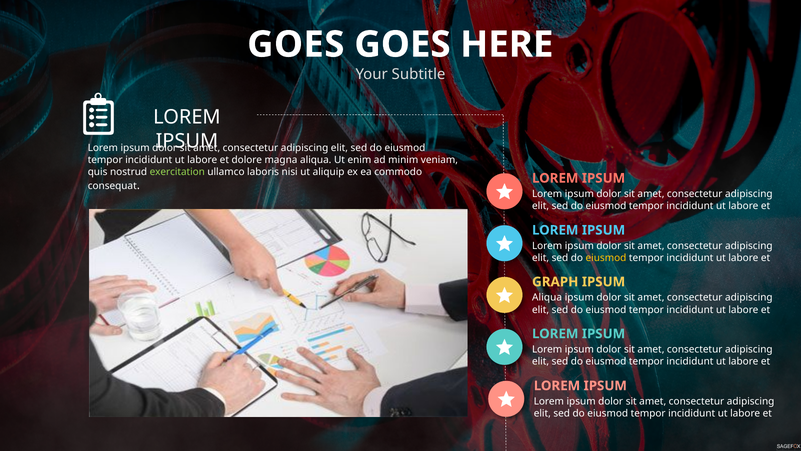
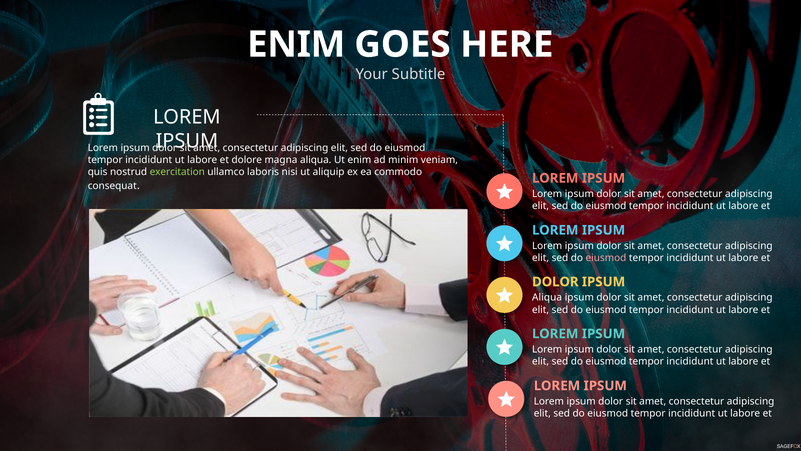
GOES: GOES -> ENIM (296, 44)
eiusmod colour: yellow -> pink (606, 258)
GRAPH: GRAPH -> DOLOR (555, 282)
